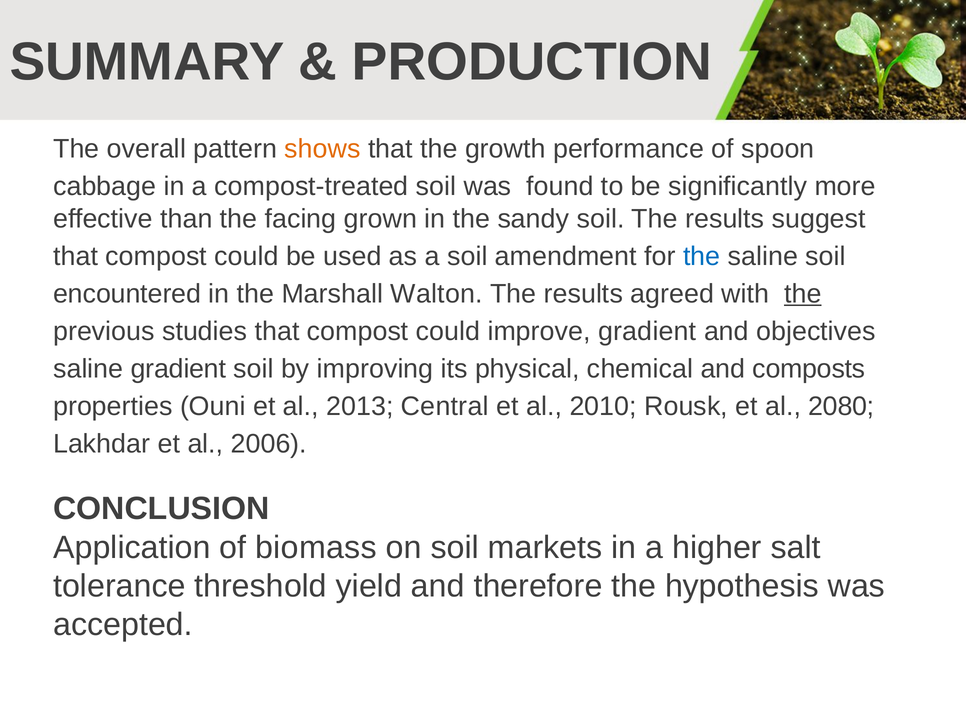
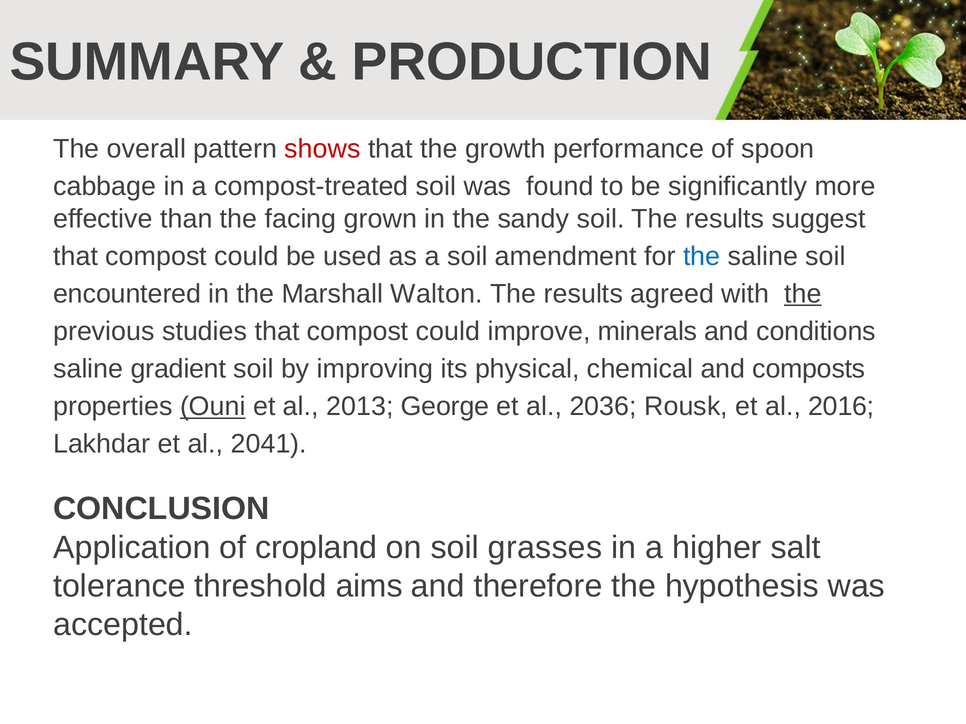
shows colour: orange -> red (322, 149)
improve gradient: gradient -> minerals (647, 332)
objectives: objectives -> conditions (816, 332)
Ouni underline: none -> present (213, 407)
Central: Central -> George (445, 407)
2010: 2010 -> 2036 (603, 407)
2080: 2080 -> 2016 (841, 407)
2006: 2006 -> 2041 (269, 444)
biomass: biomass -> cropland (316, 548)
markets: markets -> grasses (545, 548)
yield: yield -> aims (369, 586)
